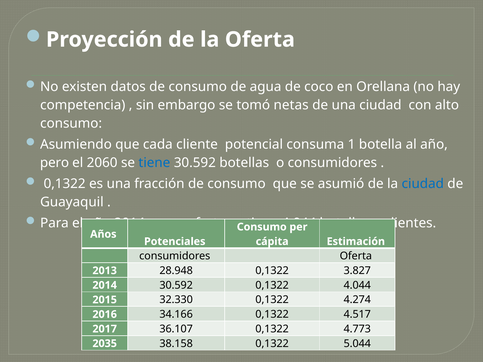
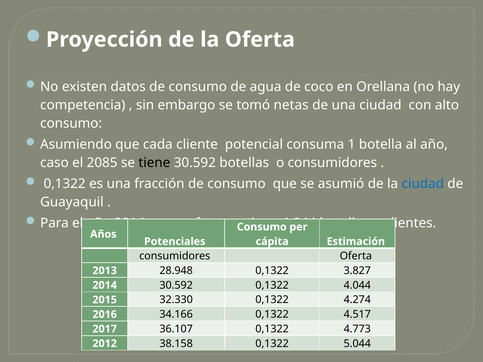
pero: pero -> caso (54, 163)
2060: 2060 -> 2085 (102, 163)
tiene colour: blue -> black (154, 163)
2035: 2035 -> 2012 (105, 344)
